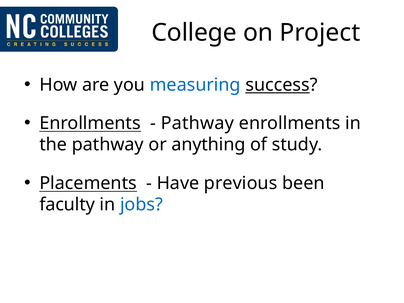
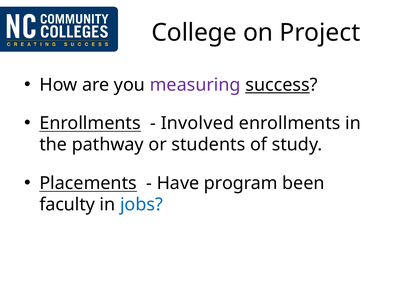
measuring colour: blue -> purple (195, 85)
Pathway: Pathway -> Involved (197, 123)
anything: anything -> students (208, 145)
previous: previous -> program (241, 183)
